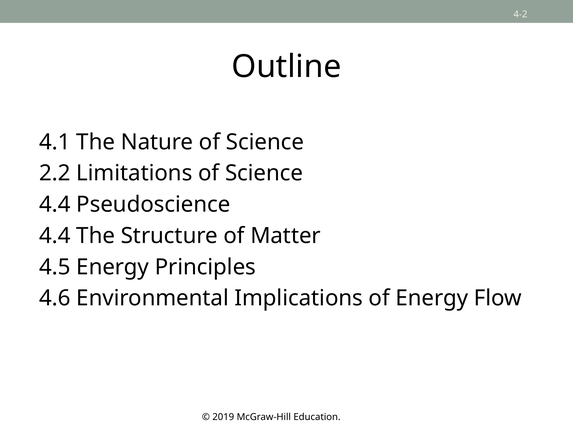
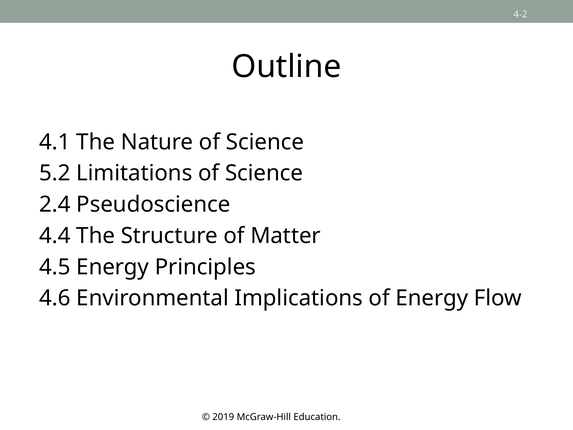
2.2: 2.2 -> 5.2 (55, 173)
4.4: 4.4 -> 2.4 (55, 204)
